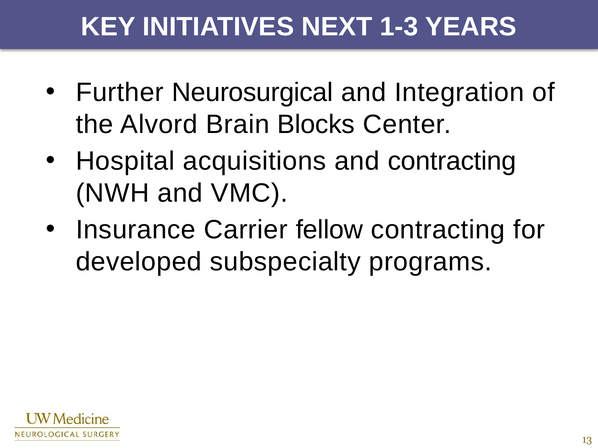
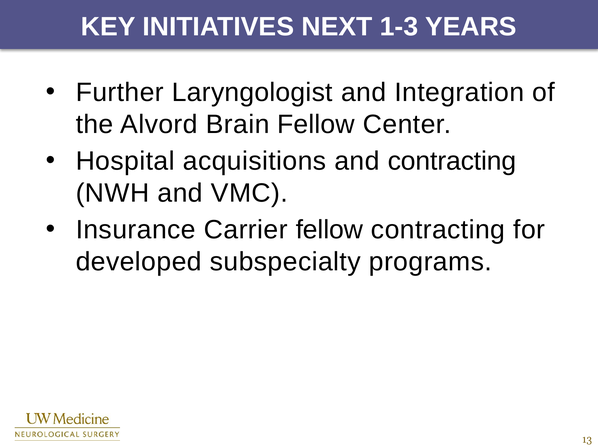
Neurosurgical: Neurosurgical -> Laryngologist (252, 93)
Brain Blocks: Blocks -> Fellow (316, 124)
